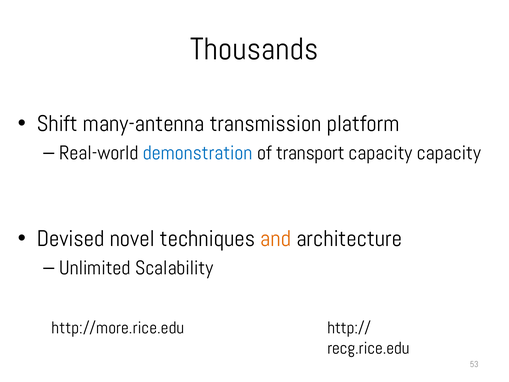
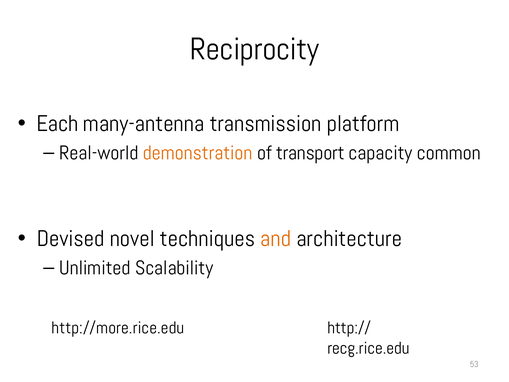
Thousands: Thousands -> Reciprocity (255, 49)
Shift: Shift -> Each (57, 124)
demonstration colour: blue -> orange (198, 153)
capacity capacity: capacity -> common (449, 153)
